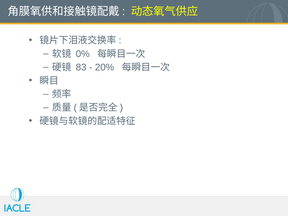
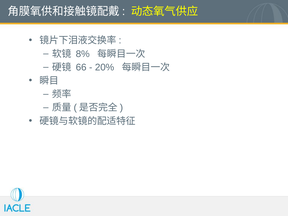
0%: 0% -> 8% (83, 54)
83: 83 -> 66 (81, 67)
